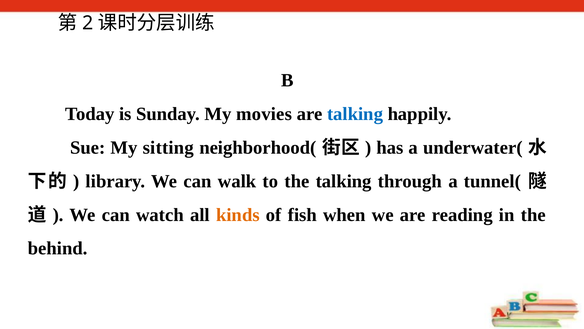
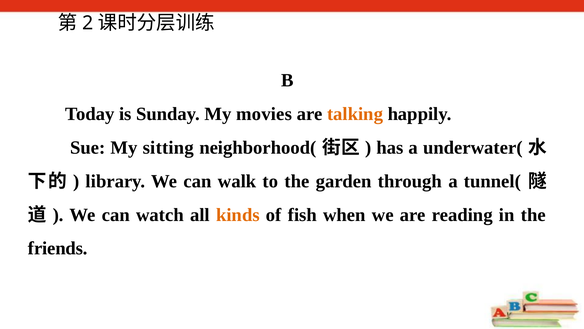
talking colour: blue -> orange (355, 114)
the talking: talking -> garden (344, 181)
behind: behind -> friends (58, 248)
